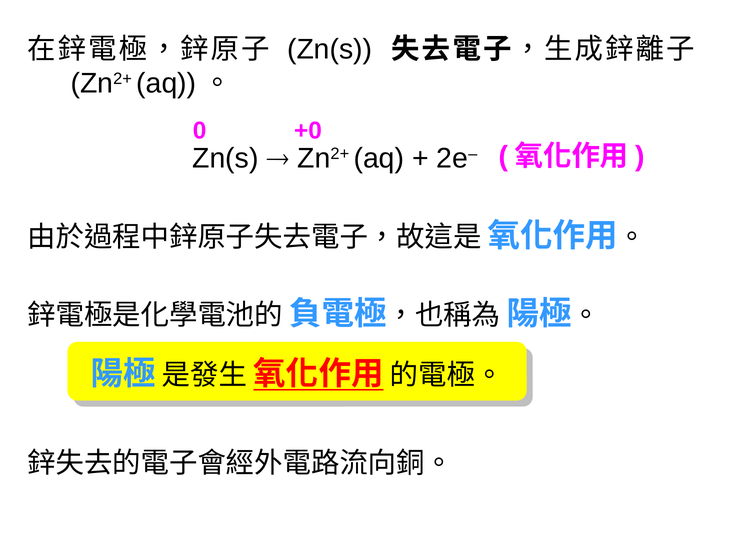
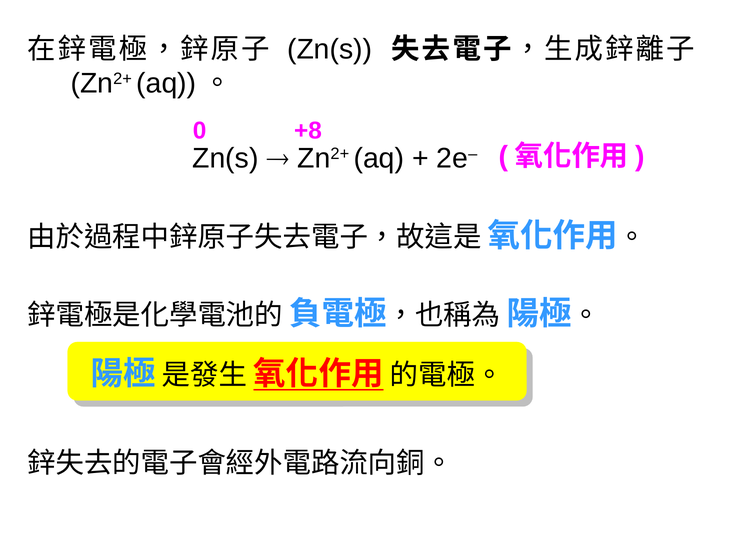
+0: +0 -> +8 (308, 131)
